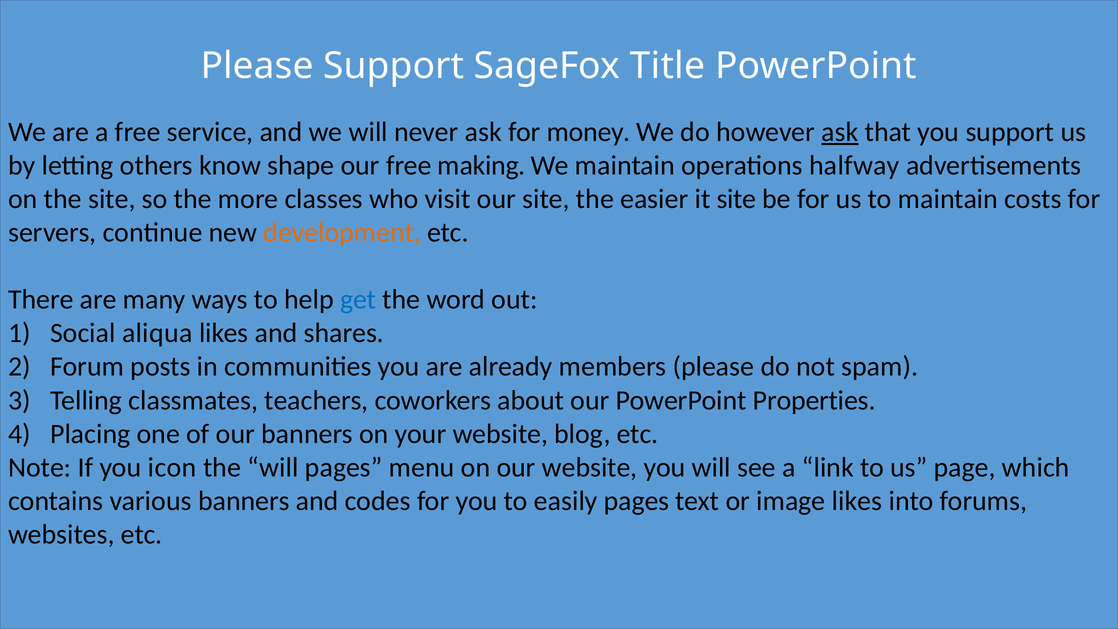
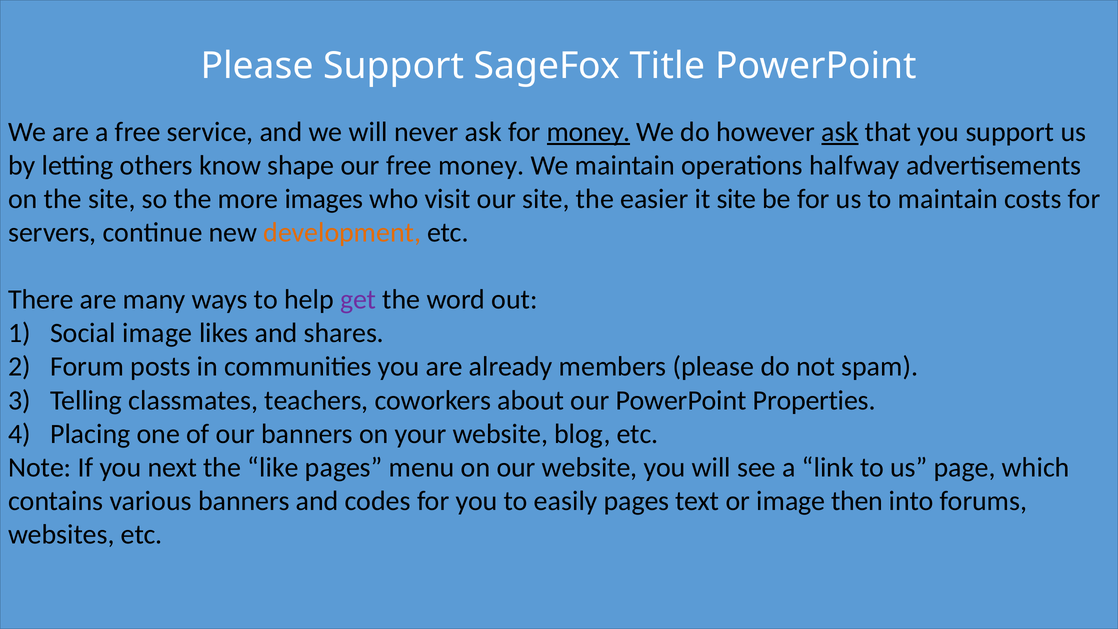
money underline: none -> present (589, 132)
free making: making -> money (481, 165)
classes: classes -> images (324, 199)
get colour: blue -> purple (358, 300)
Social aliqua: aliqua -> image (157, 333)
icon: icon -> next (172, 467)
the will: will -> like (273, 467)
image likes: likes -> then (857, 501)
